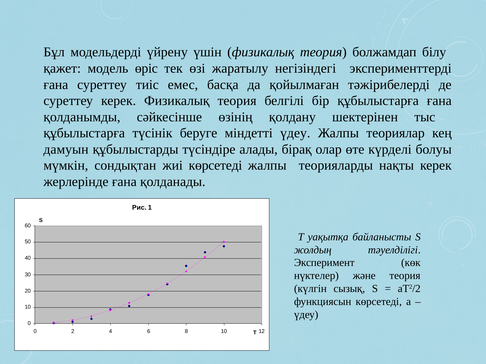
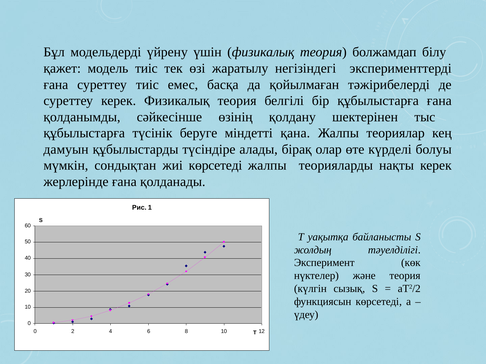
модель өріс: өріс -> тиіс (146, 68)
міндетті үдеу: үдеу -> қана (295, 133)
